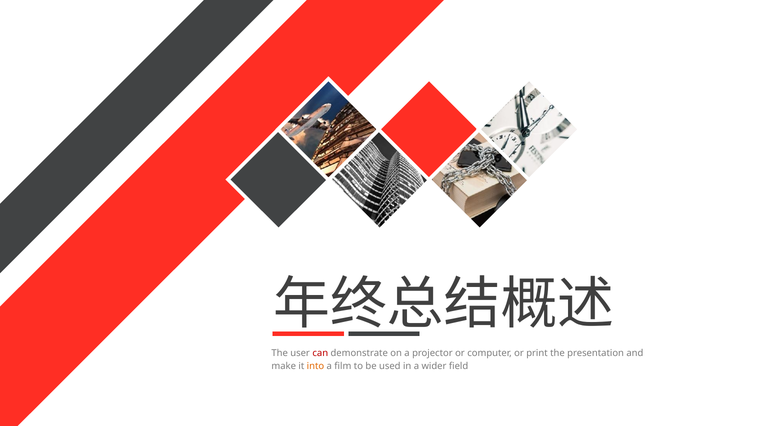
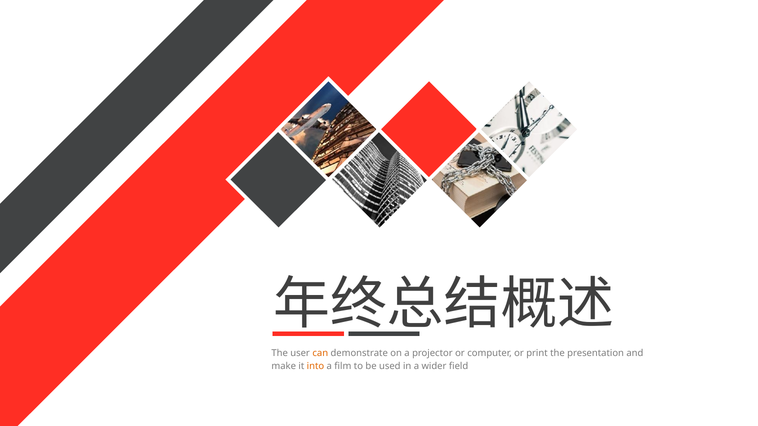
can colour: red -> orange (320, 354)
